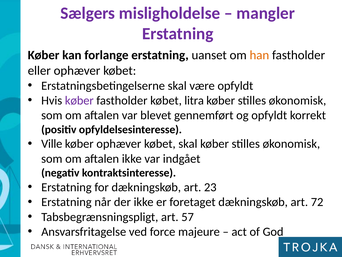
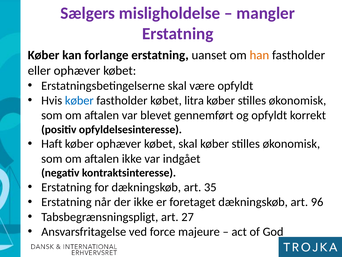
køber colour: purple -> blue (79, 100)
Ville: Ville -> Haft (52, 144)
23: 23 -> 35 (210, 187)
72: 72 -> 96 (317, 202)
57: 57 -> 27 (188, 217)
